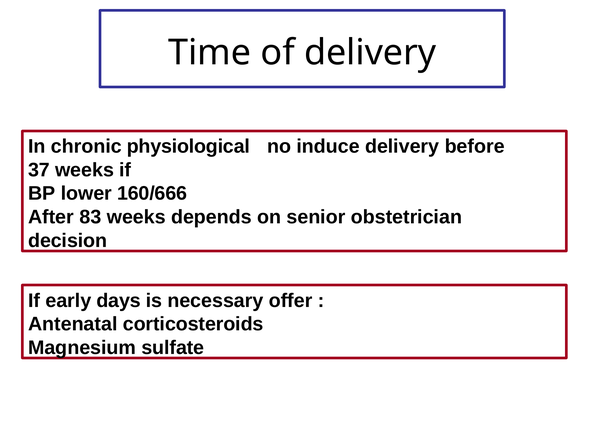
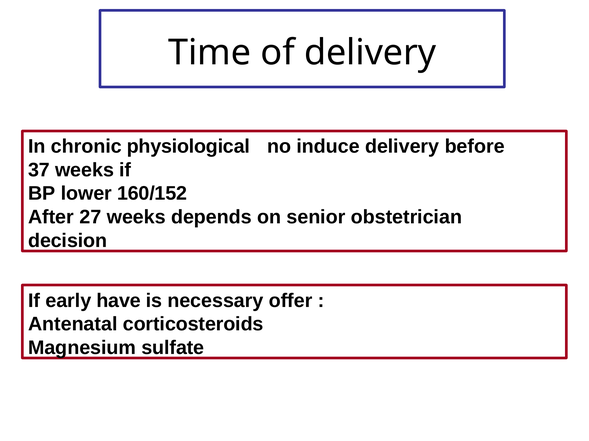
160/666: 160/666 -> 160/152 (152, 194)
83: 83 -> 27 (91, 217)
days: days -> have (119, 301)
